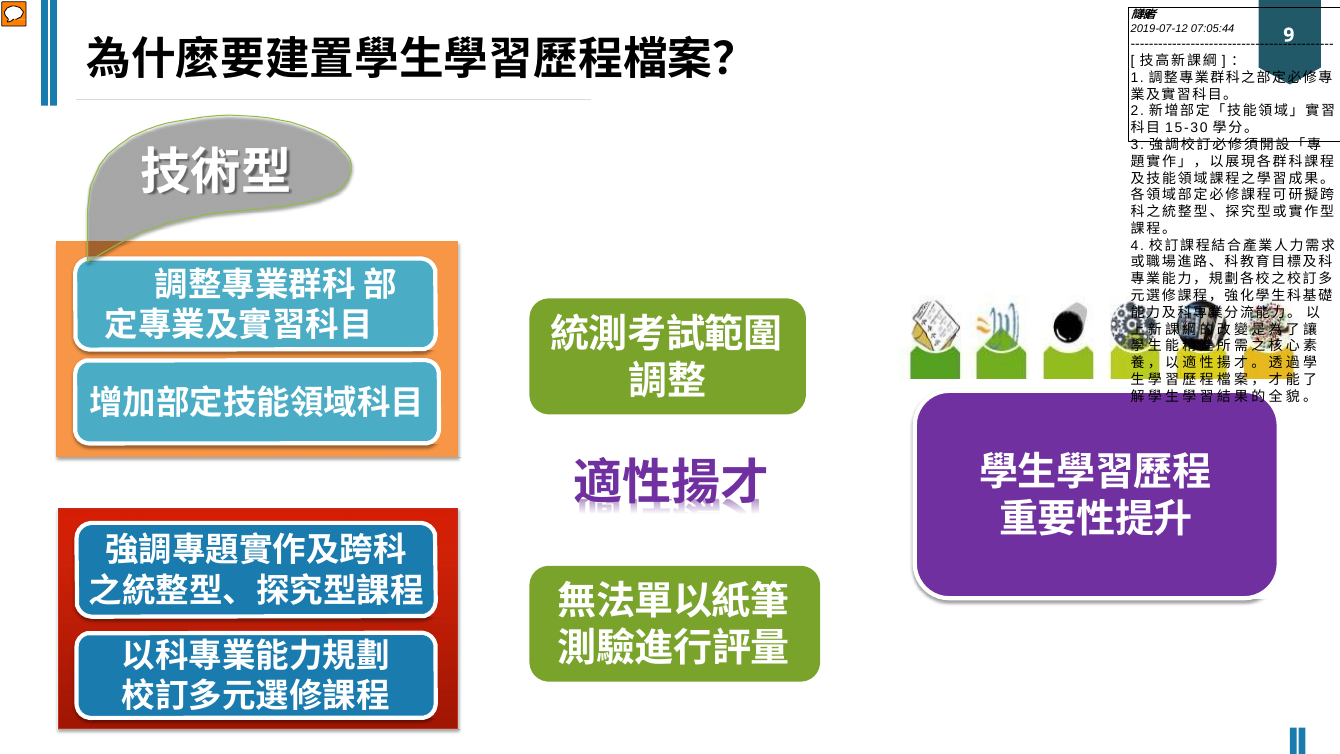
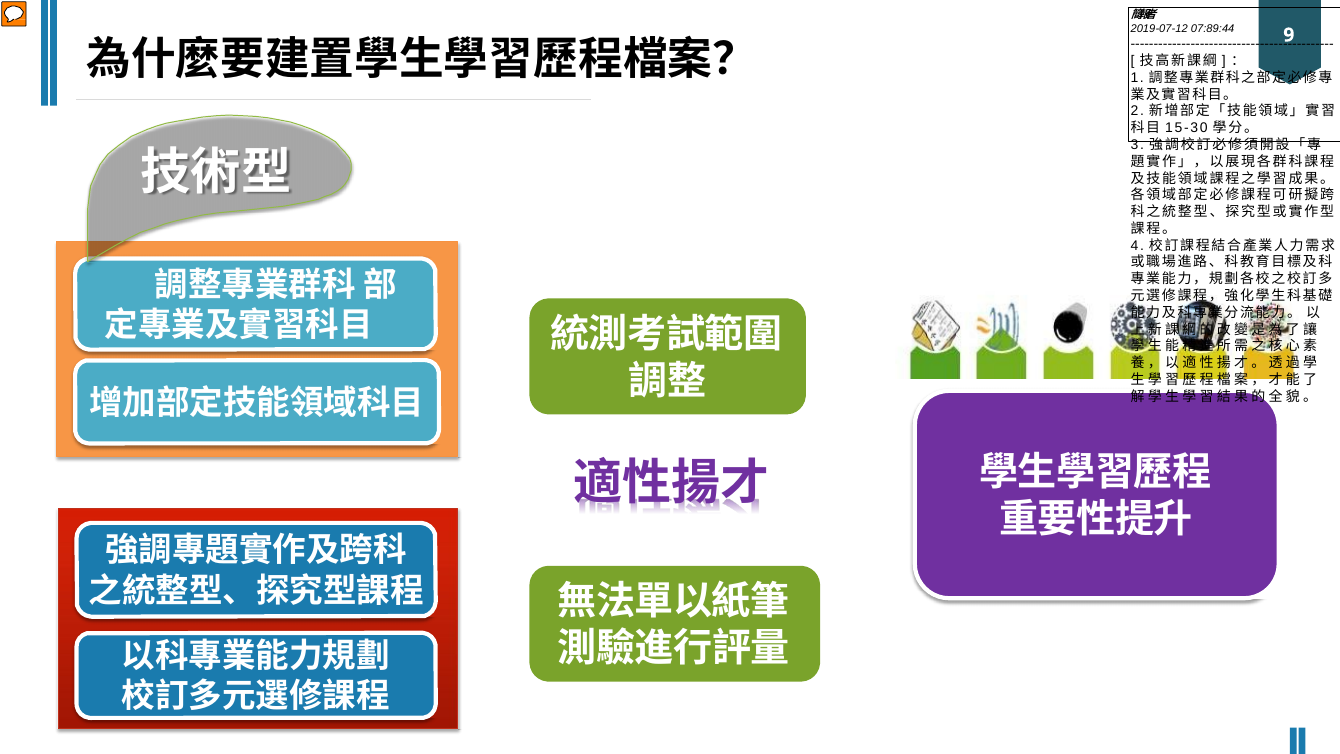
07:05:44: 07:05:44 -> 07:89:44 (1213, 28)
